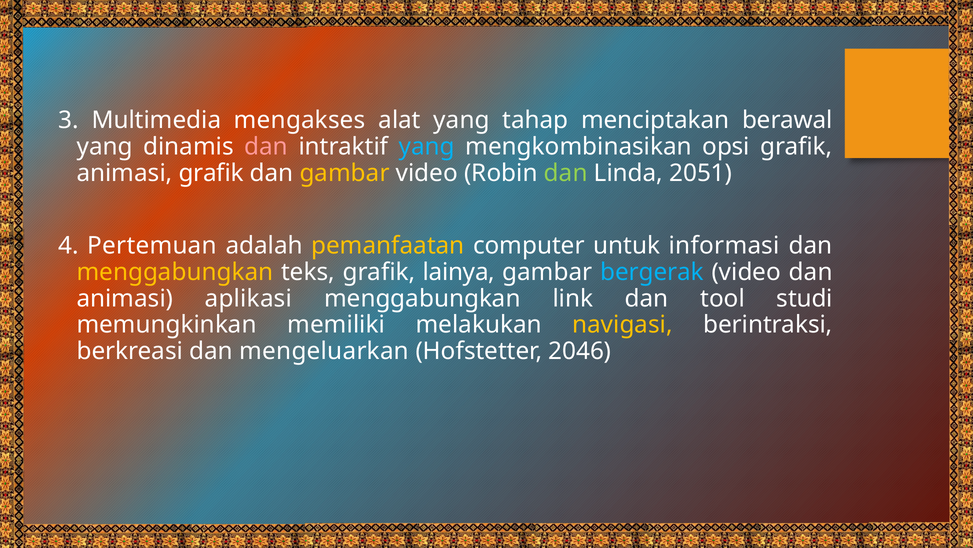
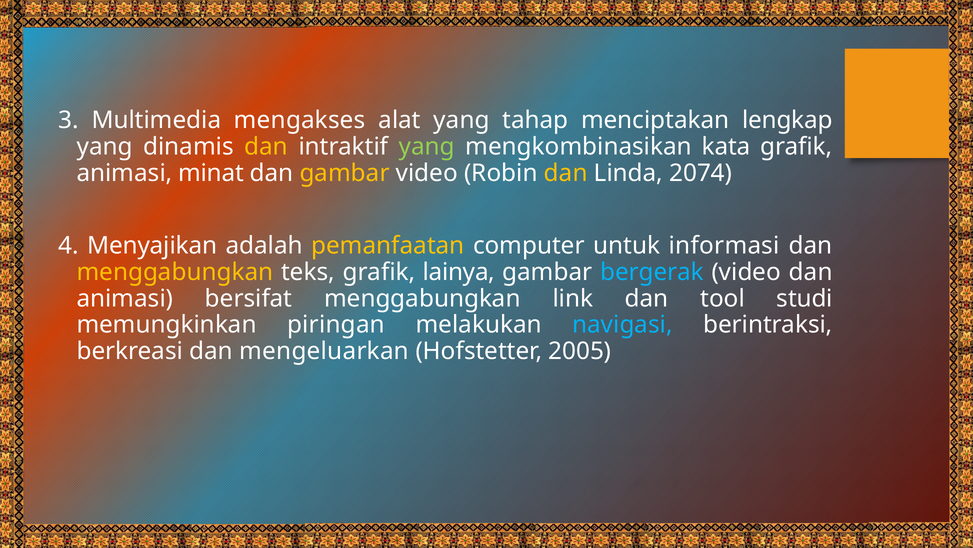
berawal: berawal -> lengkap (787, 120)
dan colour: pink -> yellow (266, 147)
yang colour: light blue -> light green (427, 147)
opsi: opsi -> kata (726, 147)
animasi grafik: grafik -> minat (211, 173)
dan colour: light green -> yellow (566, 173)
2051: 2051 -> 2074 (701, 173)
Pertemuan: Pertemuan -> Menyajikan (152, 246)
aplikasi: aplikasi -> bersifat (249, 298)
memiliki: memiliki -> piringan (336, 324)
navigasi colour: yellow -> light blue (622, 324)
2046: 2046 -> 2005 (580, 351)
